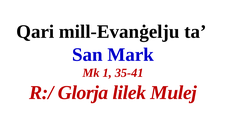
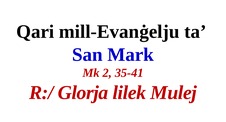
1: 1 -> 2 (107, 73)
